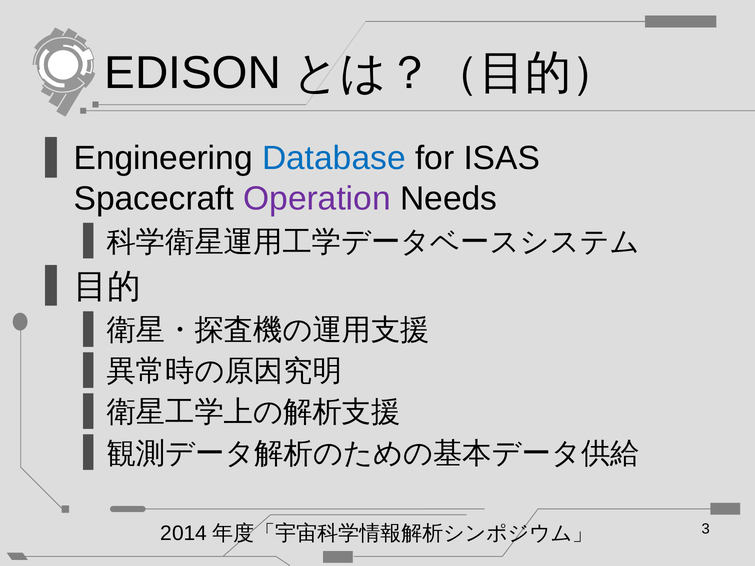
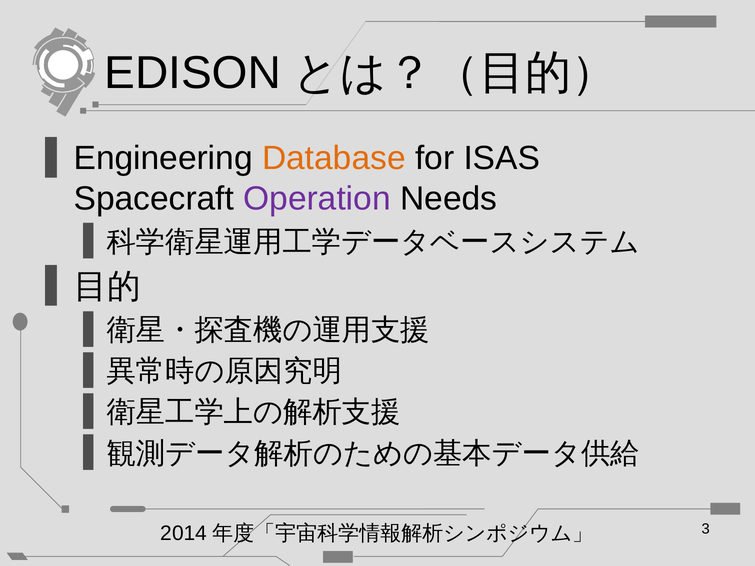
Database colour: blue -> orange (334, 158)
